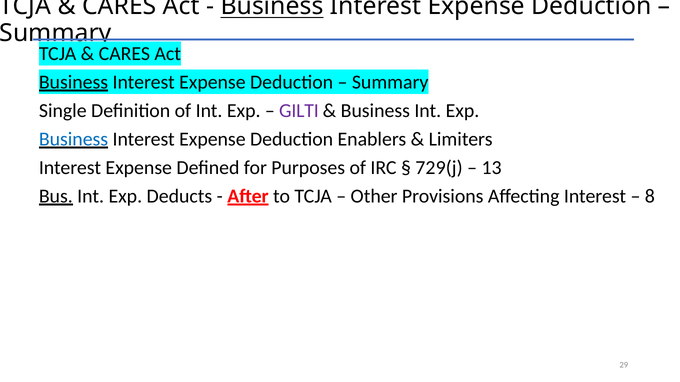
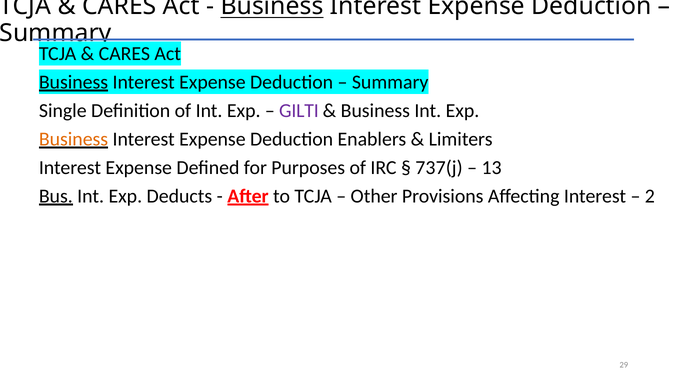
Business colour: blue -> orange (74, 139)
729(j: 729(j -> 737(j (439, 168)
8: 8 -> 2 (650, 196)
